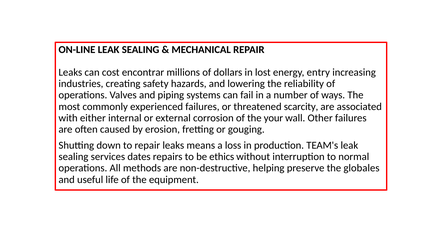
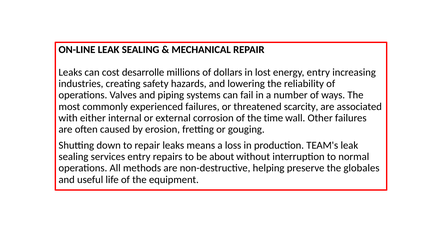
encontrar: encontrar -> desarrolle (143, 73)
your: your -> time (273, 118)
services dates: dates -> entry (139, 157)
ethics: ethics -> about (222, 157)
